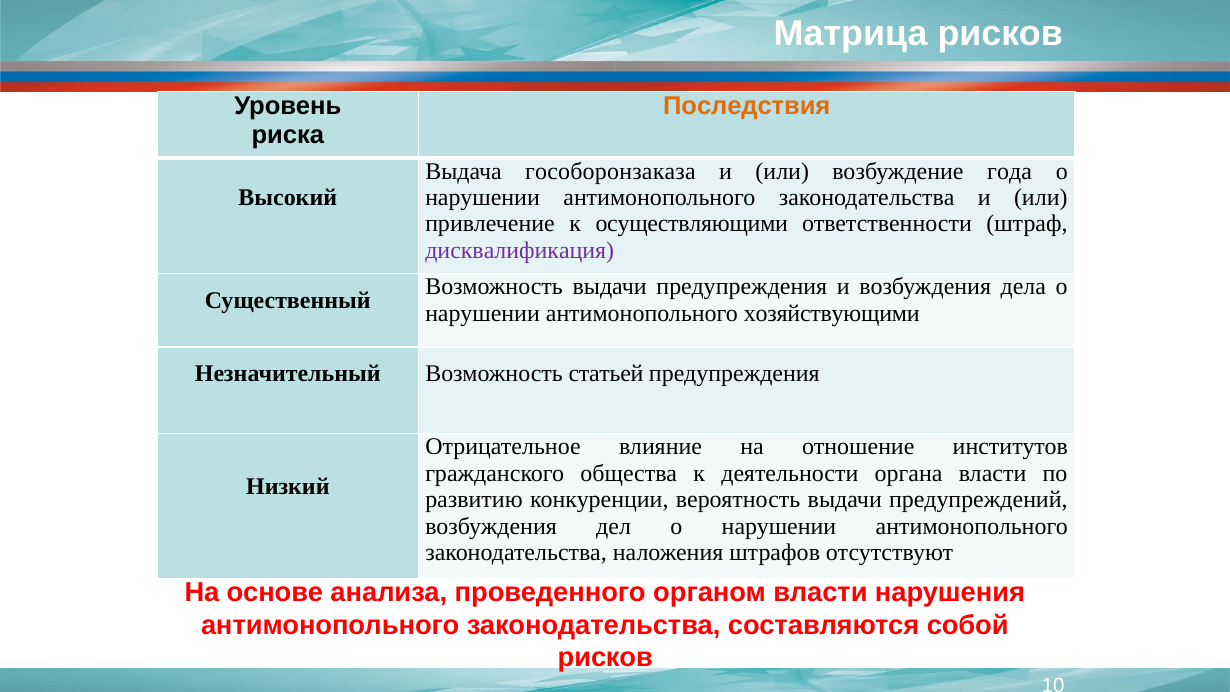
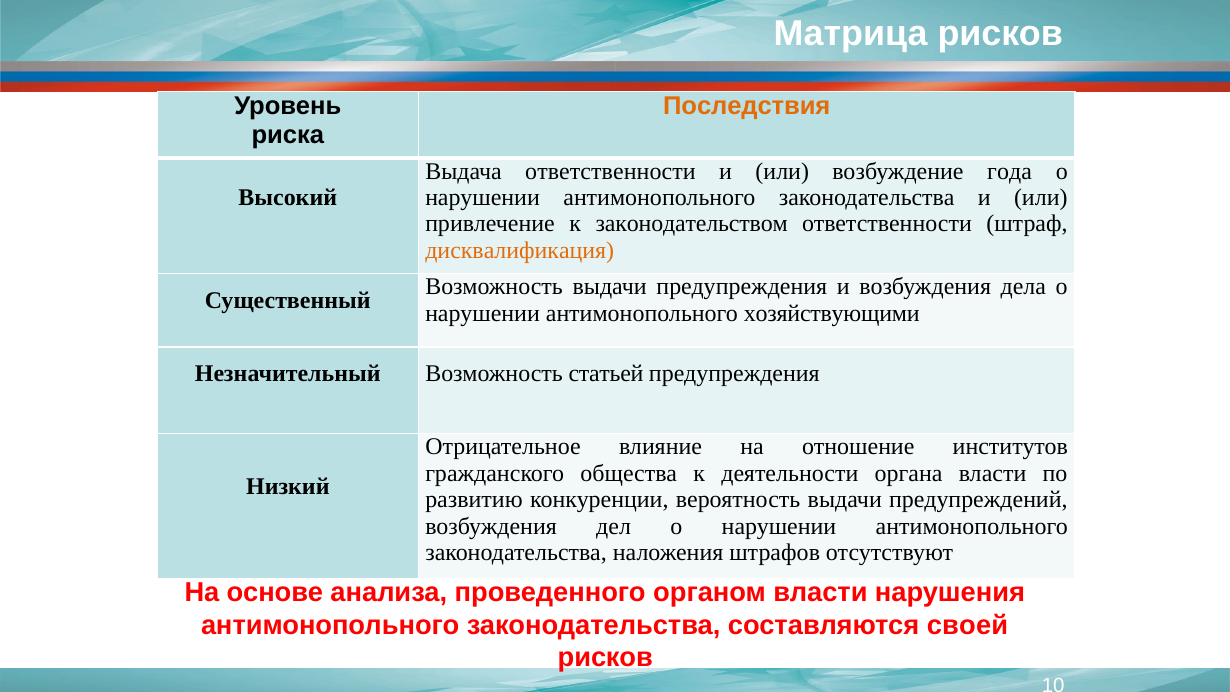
Выдача гособоронзаказа: гособоронзаказа -> ответственности (610, 171)
осуществляющими: осуществляющими -> законодательством (692, 224)
дисквалификация colour: purple -> orange (520, 251)
собой: собой -> своей (968, 625)
